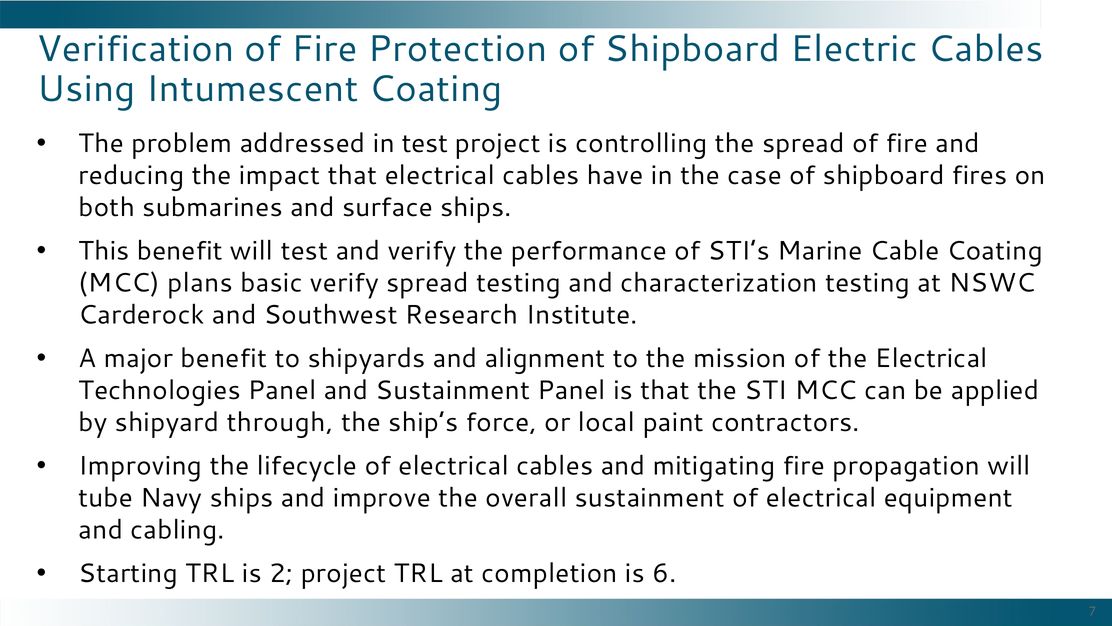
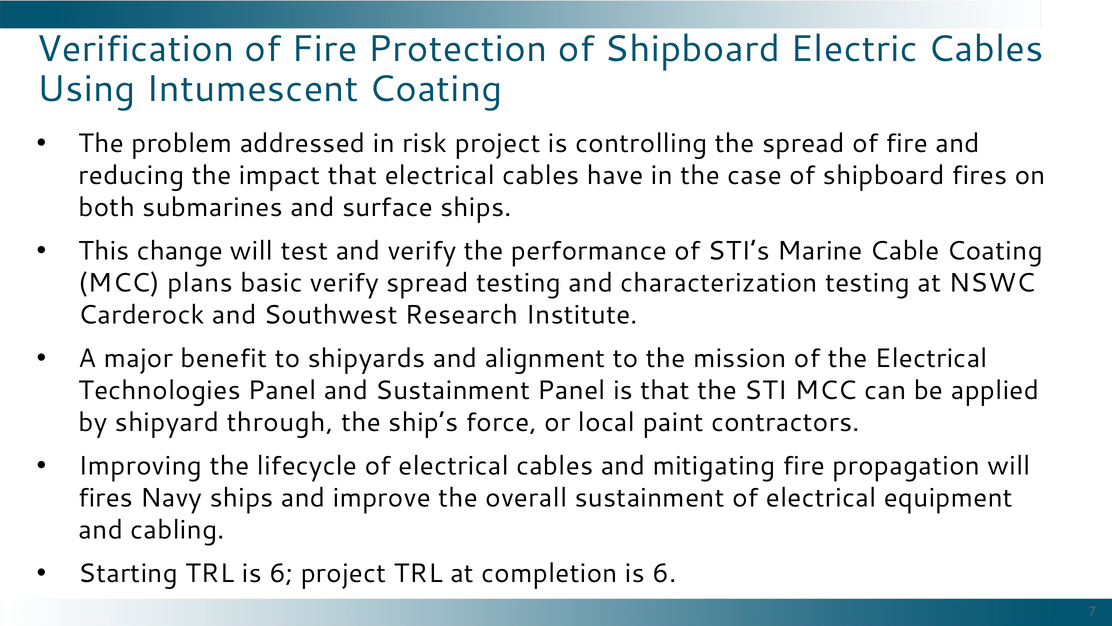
in test: test -> risk (425, 143)
This benefit: benefit -> change (180, 251)
tube: tube -> fires (106, 498)
TRL is 2: 2 -> 6 (281, 573)
